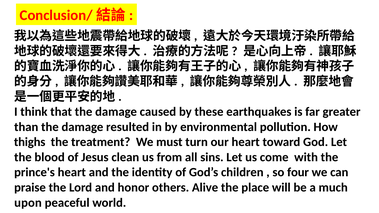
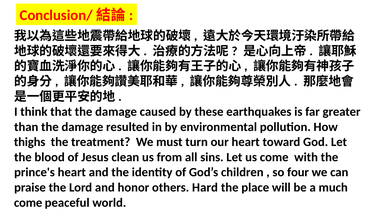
Alive: Alive -> Hard (205, 188)
upon: upon -> come (28, 203)
